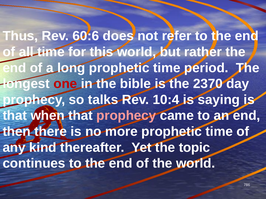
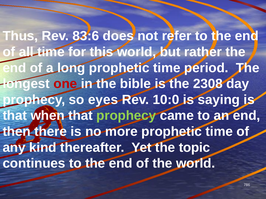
60:6: 60:6 -> 83:6 (86, 36)
2370: 2370 -> 2308 (208, 84)
talks: talks -> eyes (103, 100)
10:4: 10:4 -> 10:0 (166, 100)
prophecy colour: pink -> light green (126, 116)
